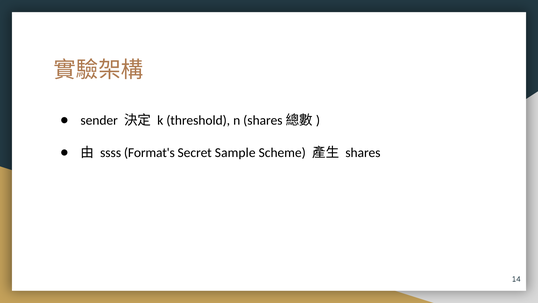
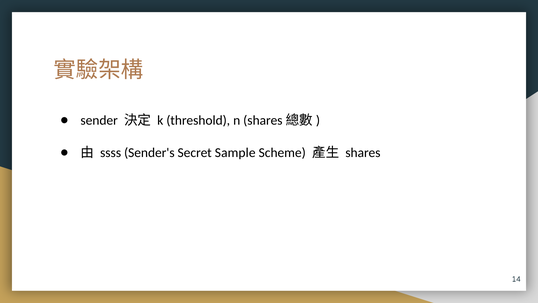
Format's: Format's -> Sender's (149, 153)
